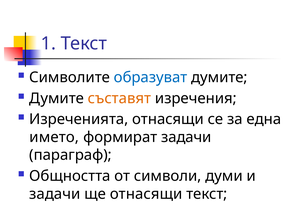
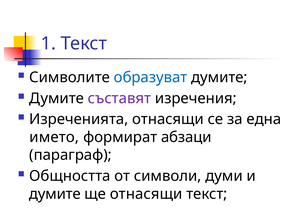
съставят colour: orange -> purple (119, 98)
формират задачи: задачи -> абзаци (186, 137)
задачи: задачи -> думите (55, 194)
